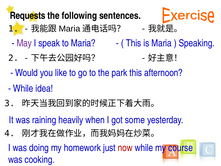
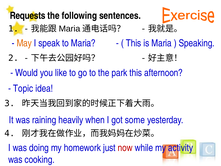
May colour: purple -> orange (24, 43)
While: While -> Topic (23, 88)
course: course -> activity (181, 148)
